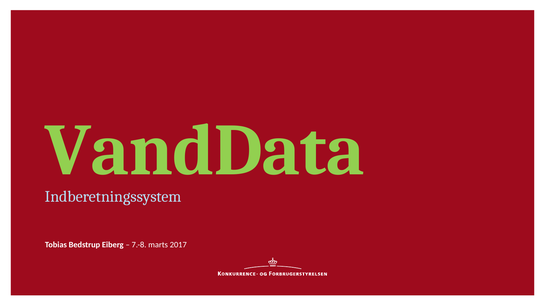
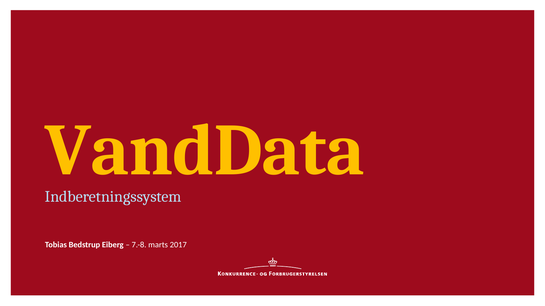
VandData colour: light green -> yellow (205, 151)
